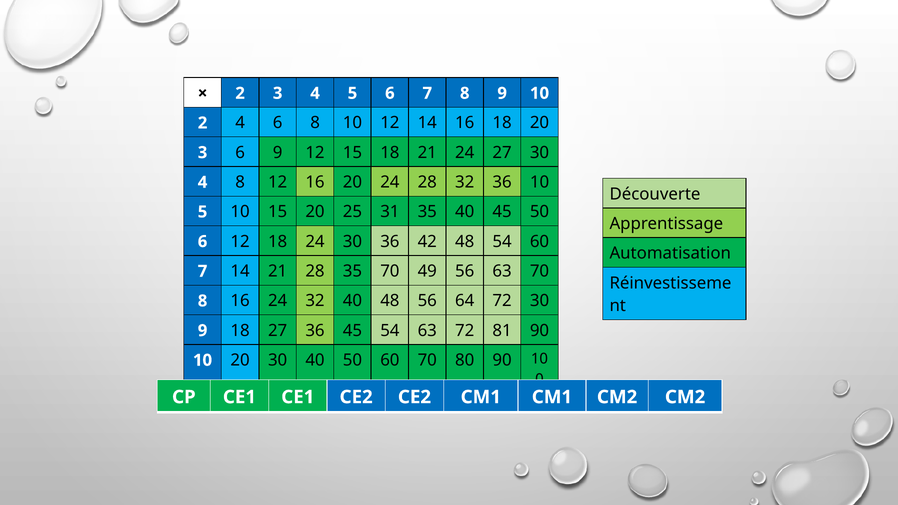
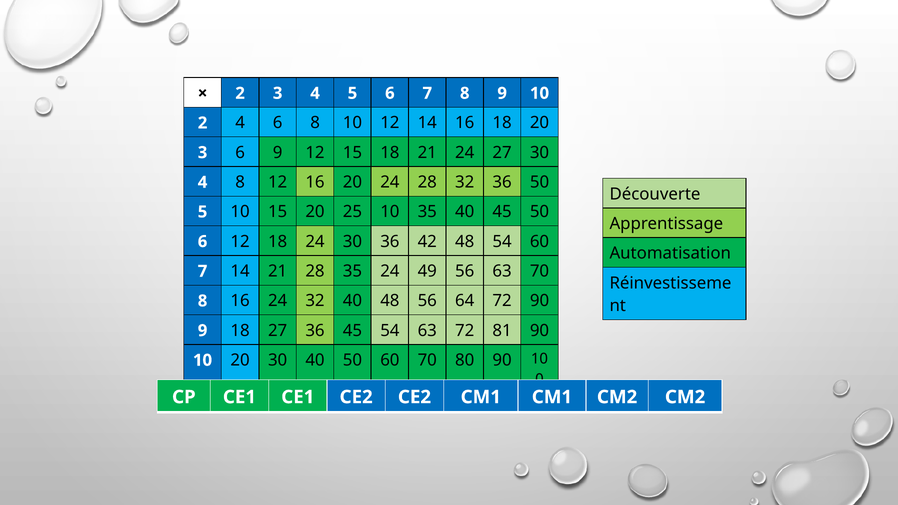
36 10: 10 -> 50 (540, 182)
25 31: 31 -> 10 (390, 212)
35 70: 70 -> 24 (390, 271)
72 30: 30 -> 90 (540, 301)
